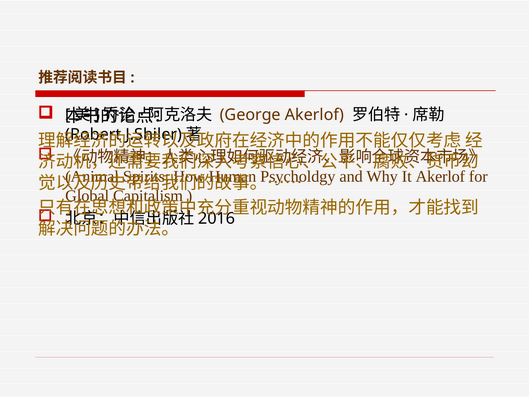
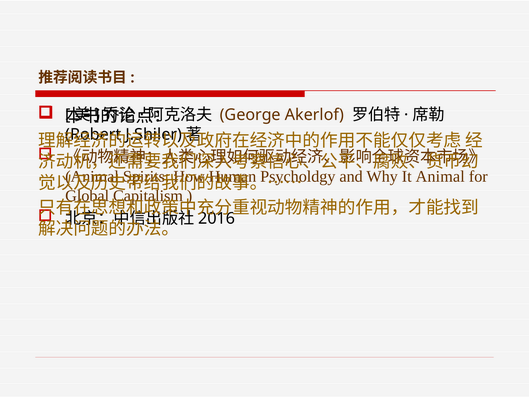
It Akerlof: Akerlof -> Animal (440, 176)
